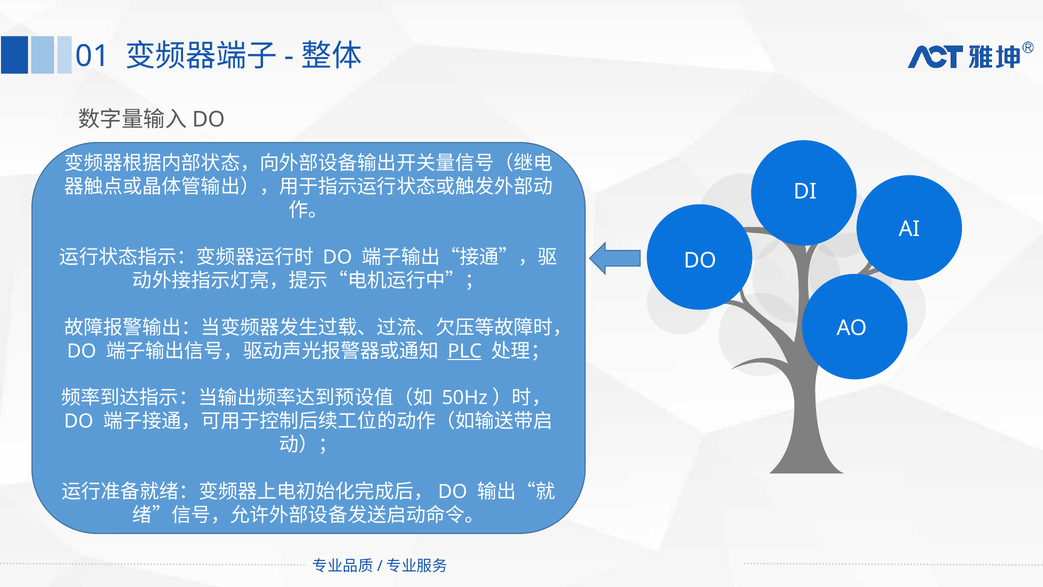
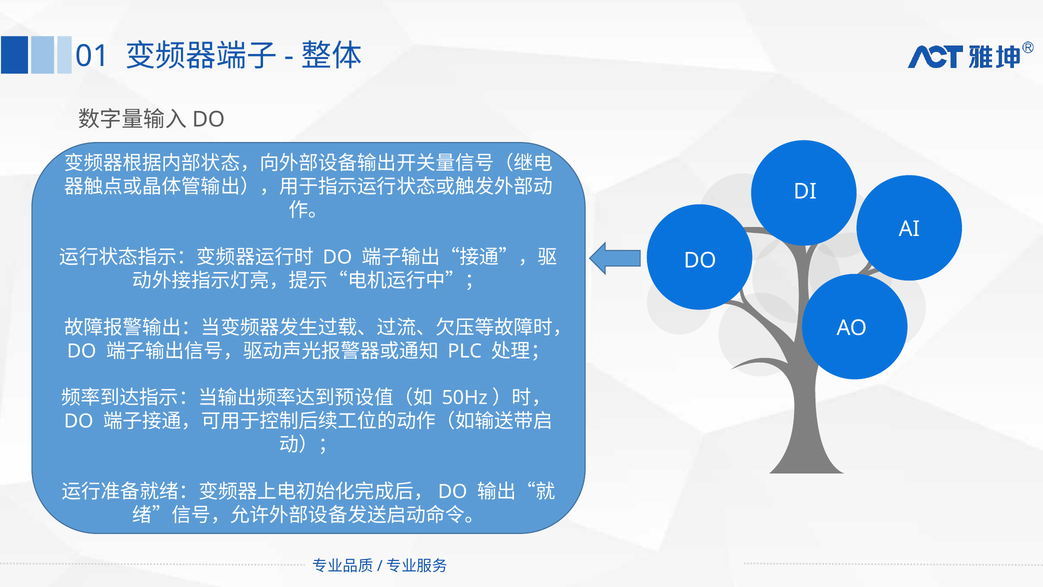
PLC underline: present -> none (465, 351)
